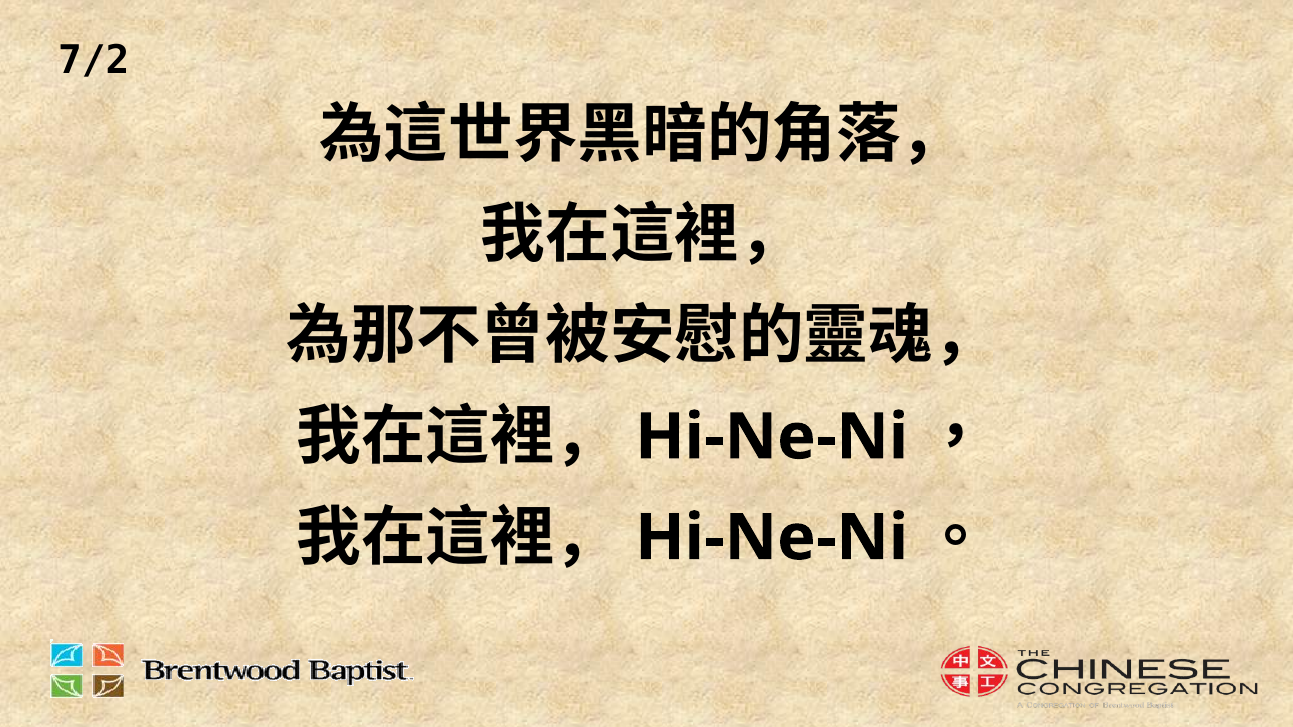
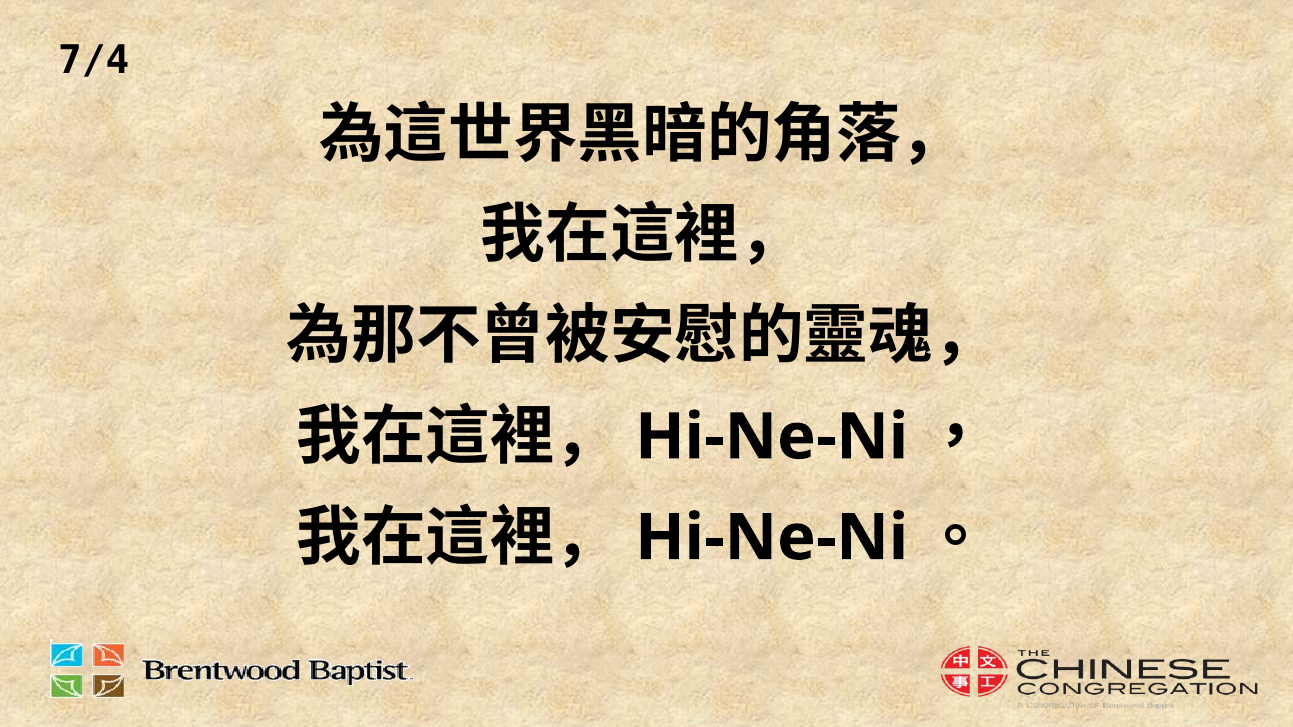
7/2: 7/2 -> 7/4 (94, 60)
